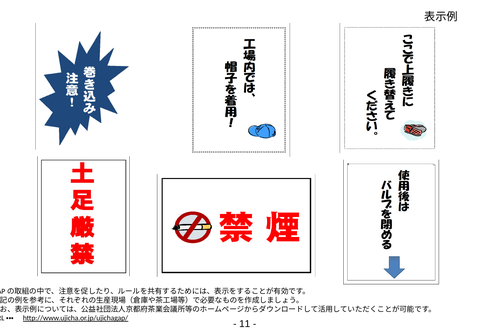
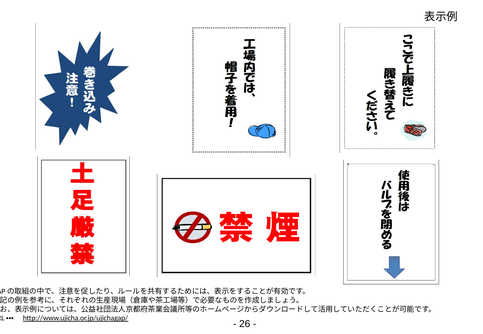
11: 11 -> 26 (245, 324)
